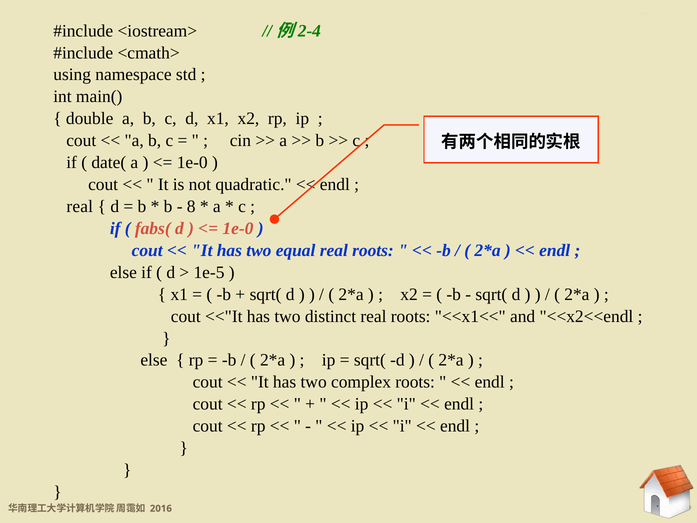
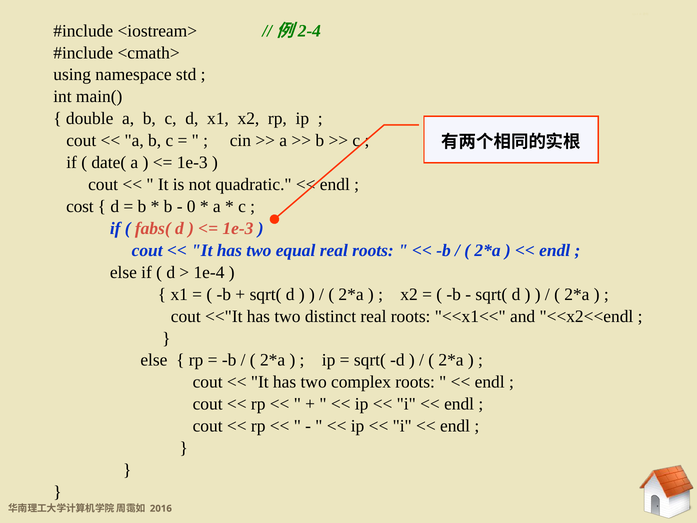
1e-0: 1e-0 -> 1e-3 (192, 162)
real: real -> cost (80, 206)
8: 8 -> 0 (191, 206)
1e-0: 1e-0 -> 1e-3 (238, 228)
1e-5: 1e-5 -> 1e-4 (209, 272)
